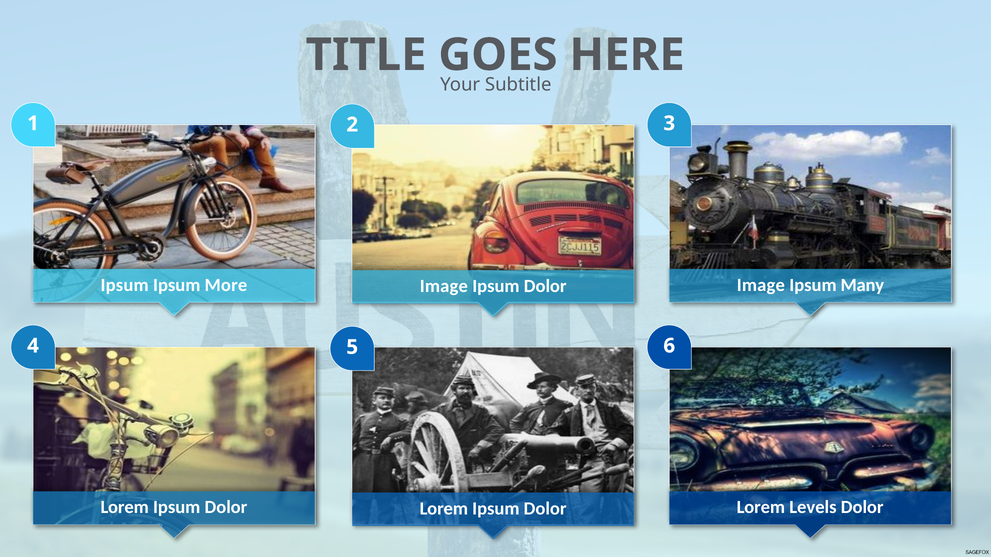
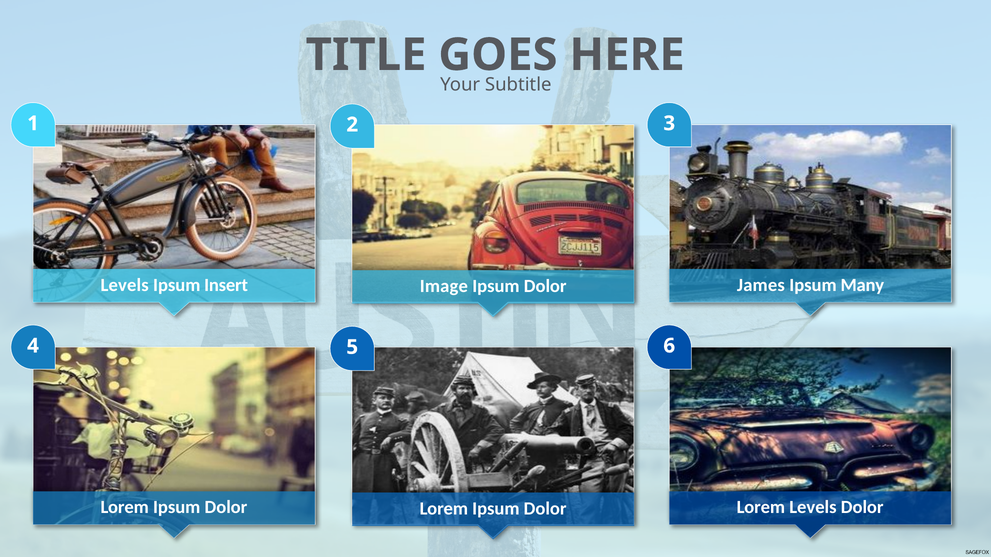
Ipsum: Ipsum -> Levels (125, 285)
More: More -> Insert (226, 285)
Image: Image -> James (761, 285)
